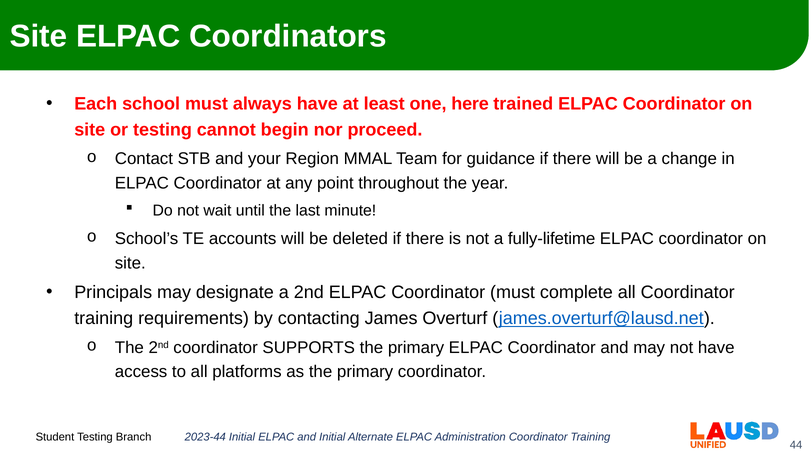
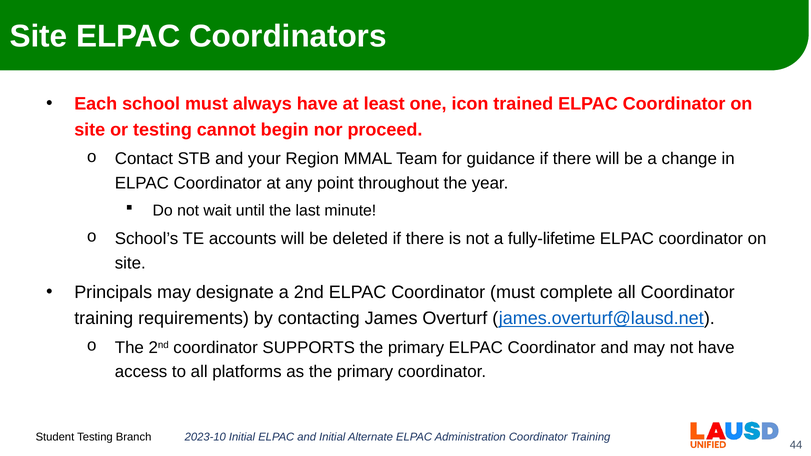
here: here -> icon (470, 104)
2023-44: 2023-44 -> 2023-10 (205, 437)
